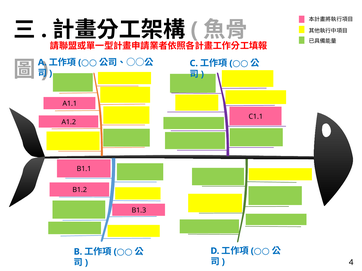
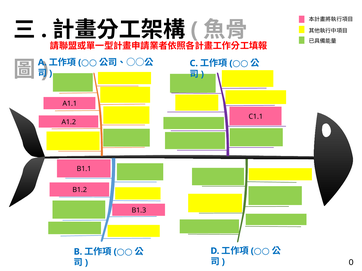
4: 4 -> 0 (351, 263)
